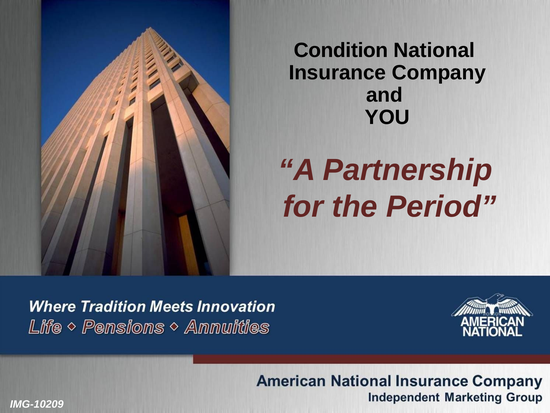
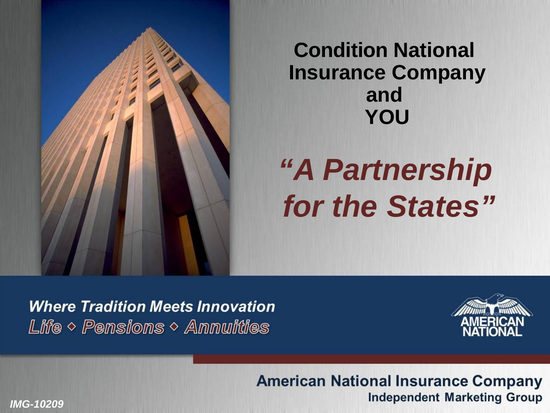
Period: Period -> States (441, 207)
